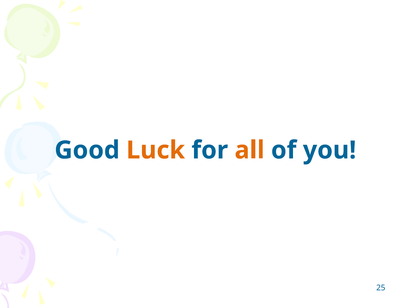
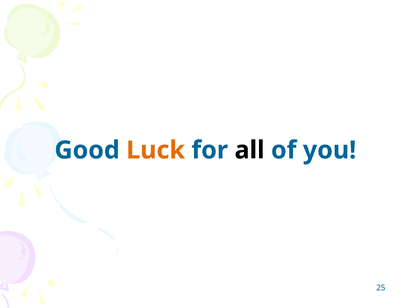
all colour: orange -> black (250, 150)
